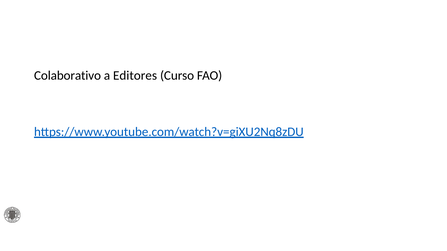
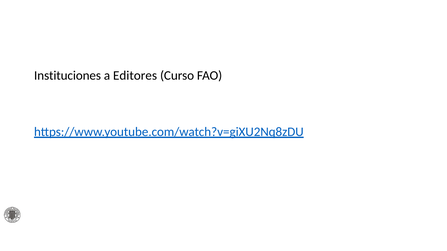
Colaborativo: Colaborativo -> Instituciones (68, 76)
